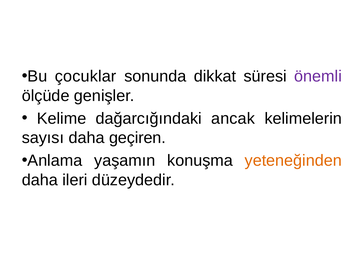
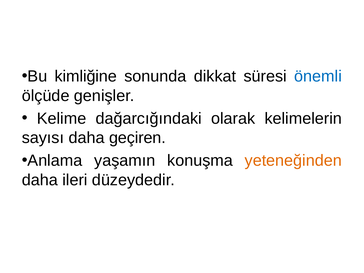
çocuklar: çocuklar -> kimliğine (86, 76)
önemli colour: purple -> blue (318, 76)
ancak: ancak -> olarak (233, 118)
